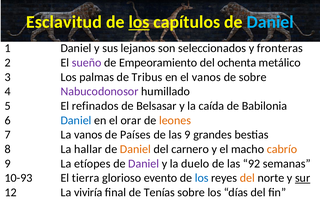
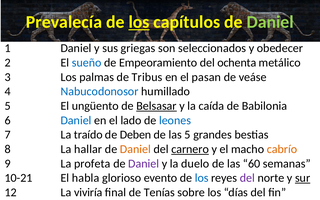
Esclavitud: Esclavitud -> Prevalecía (64, 22)
Daniel colour: light blue -> light green (270, 22)
lejanos: lejanos -> griegas (138, 48)
fronteras: fronteras -> obedecer (280, 48)
sueño colour: purple -> blue (87, 63)
el vanos: vanos -> pasan (206, 77)
de sobre: sobre -> veáse (253, 77)
Nabucodonosor colour: purple -> blue (100, 92)
refinados: refinados -> ungüento (95, 106)
Belsasar underline: none -> present (156, 106)
orar: orar -> lado (131, 120)
leones colour: orange -> blue (175, 120)
La vanos: vanos -> traído (88, 135)
Países: Países -> Deben (135, 135)
las 9: 9 -> 5 (188, 135)
carnero underline: none -> present (190, 149)
etíopes: etíopes -> profeta (92, 164)
92: 92 -> 60 (252, 164)
10-93: 10-93 -> 10-21 (19, 178)
tierra: tierra -> habla (86, 178)
del colour: orange -> purple (247, 178)
